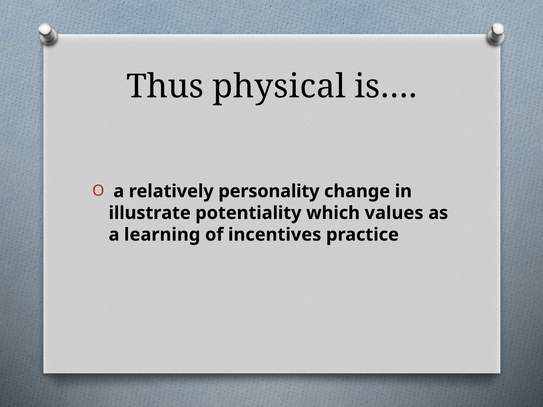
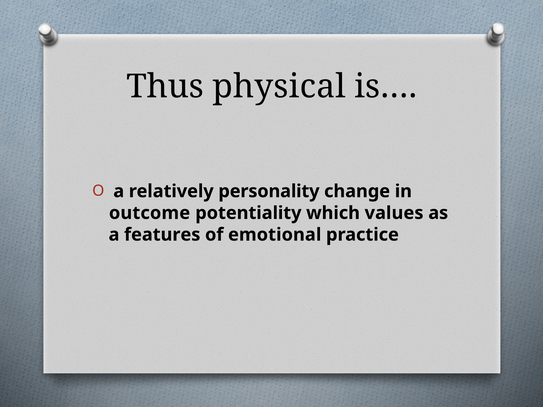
illustrate: illustrate -> outcome (150, 213)
learning: learning -> features (162, 235)
incentives: incentives -> emotional (275, 235)
